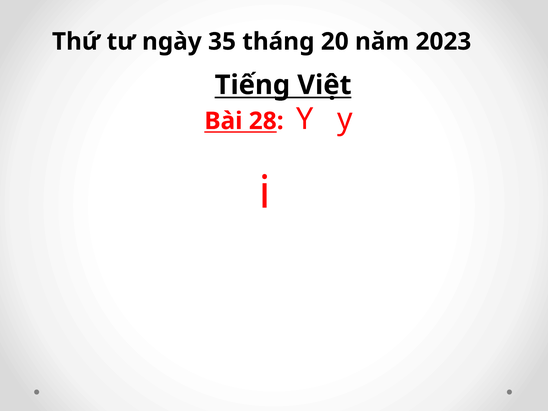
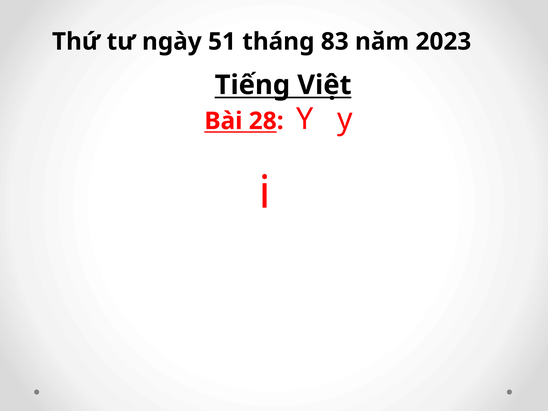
35: 35 -> 51 (222, 42)
20: 20 -> 83 (335, 42)
